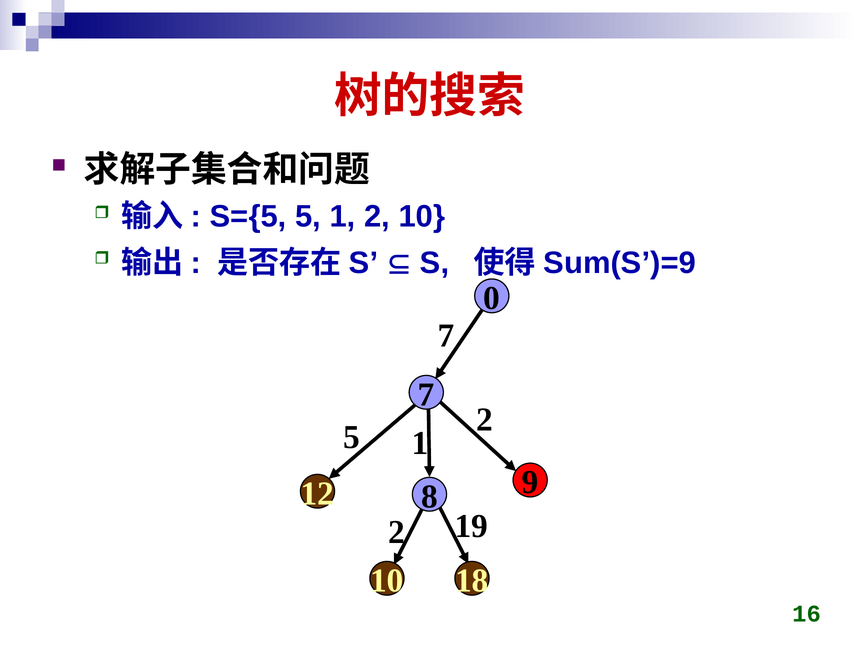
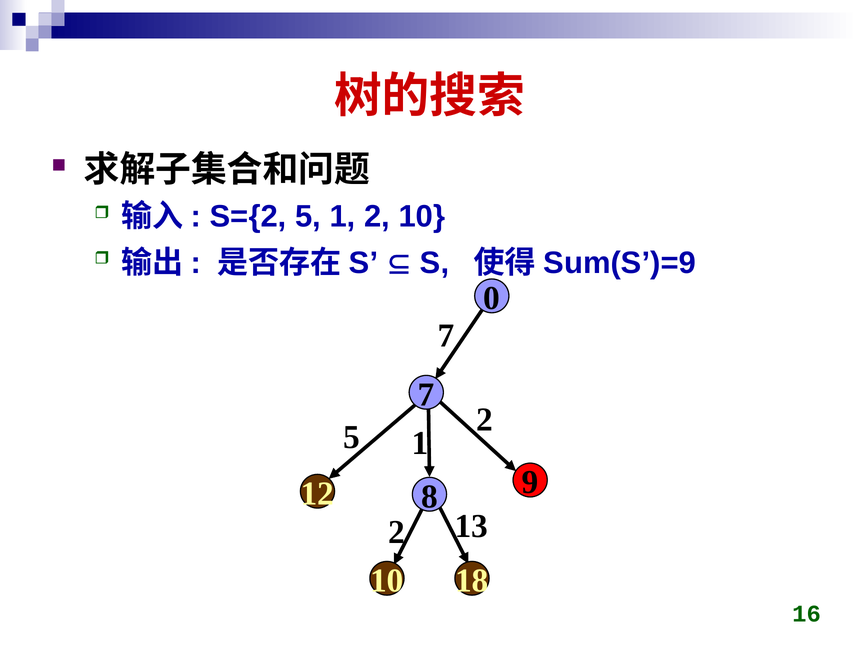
S={5: S={5 -> S={2 (248, 216)
19: 19 -> 13 (471, 525)
